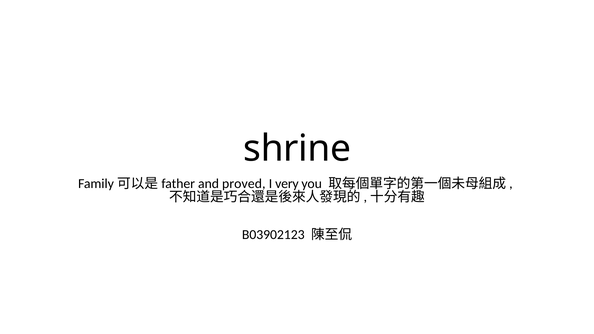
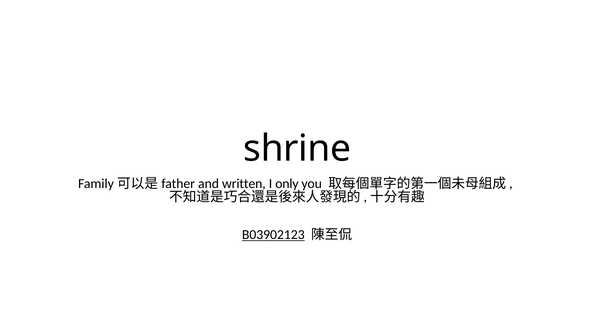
proved: proved -> written (244, 184)
very: very -> only (287, 184)
B03902123 underline: none -> present (273, 235)
